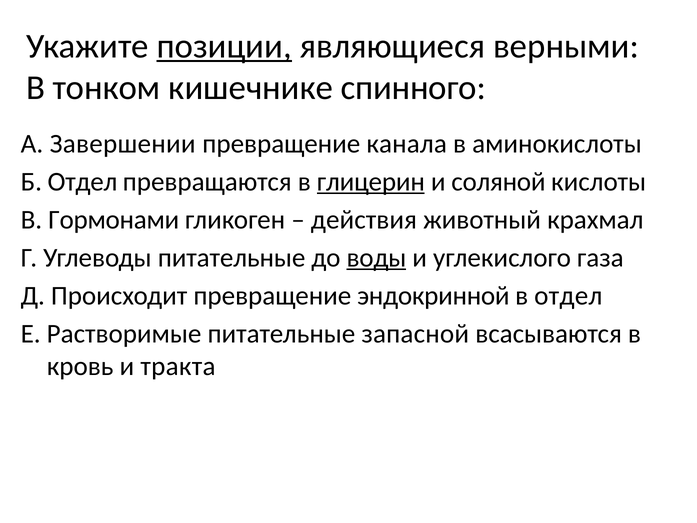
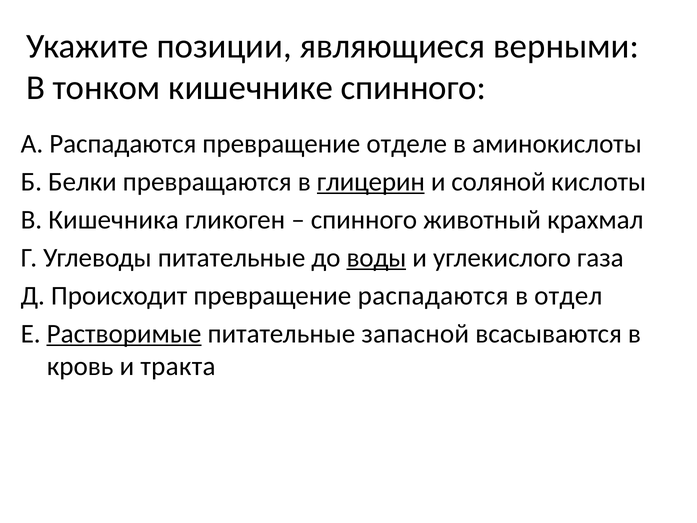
позиции underline: present -> none (224, 46)
А Завершении: Завершении -> Распадаются (123, 144)
канала: канала -> отделе (407, 144)
Б Отдел: Отдел -> Белки (82, 182)
Гормонами: Гормонами -> Кишечника (114, 220)
действия: действия -> спинного (364, 220)
превращение эндокринной: эндокринной -> распадаются (433, 296)
Растворимые underline: none -> present (124, 334)
